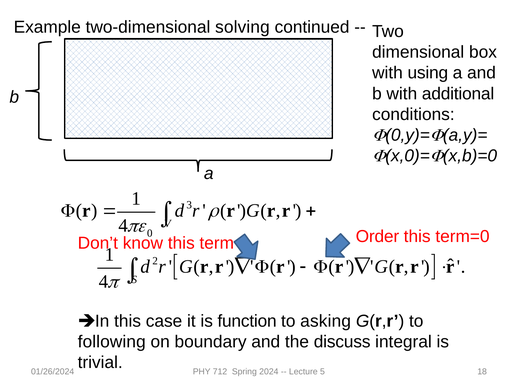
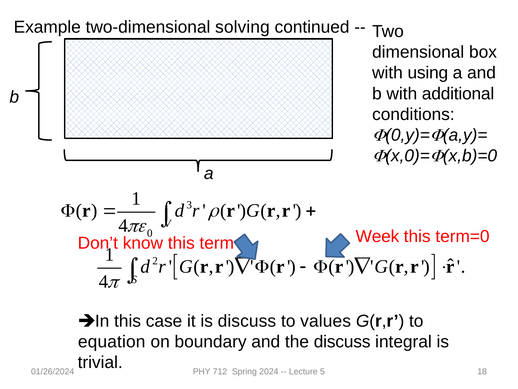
Order: Order -> Week (377, 236)
is function: function -> discuss (247, 321)
asking: asking -> values (326, 321)
following: following -> equation (112, 341)
